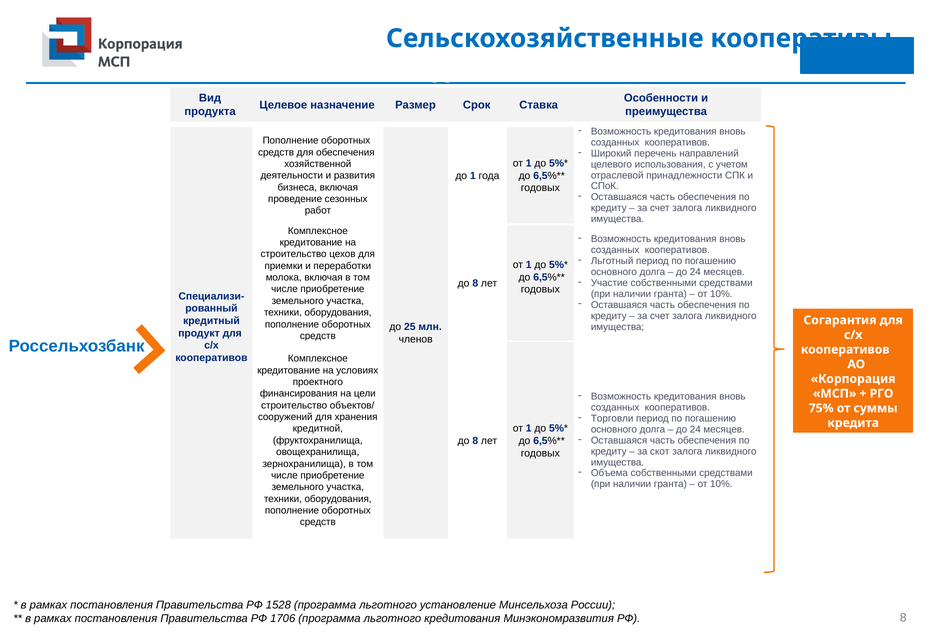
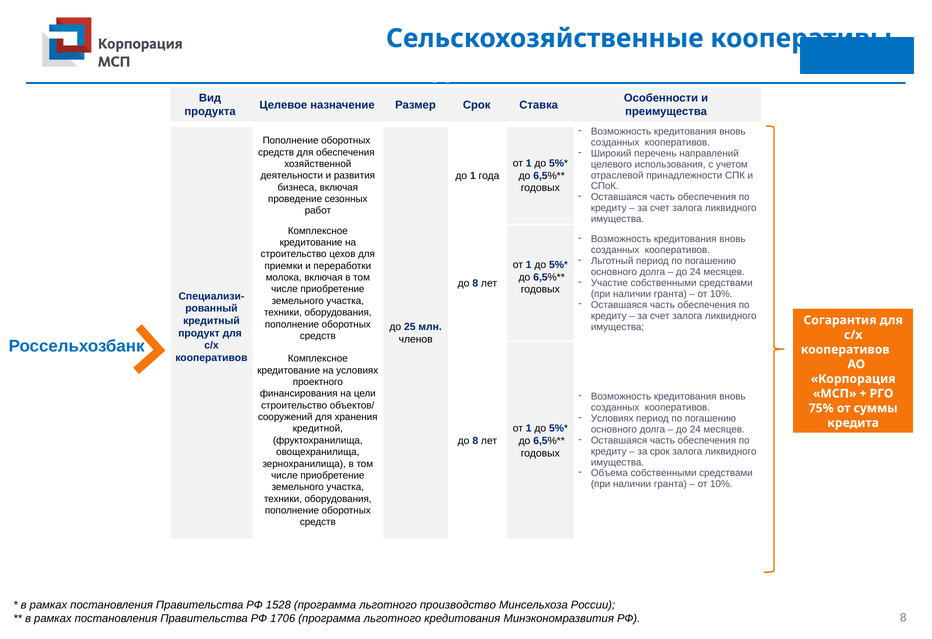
Торговли: Торговли -> Условиях (612, 419)
за скот: скот -> срок (660, 451)
установление: установление -> производство (458, 605)
